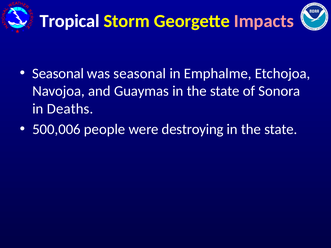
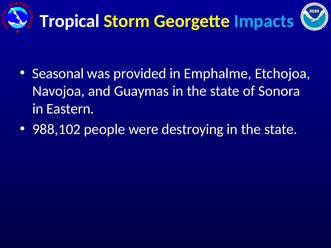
Impacts colour: pink -> light blue (264, 21)
was seasonal: seasonal -> provided (140, 73)
Deaths: Deaths -> Eastern (70, 109)
500,006: 500,006 -> 988,102 (56, 129)
